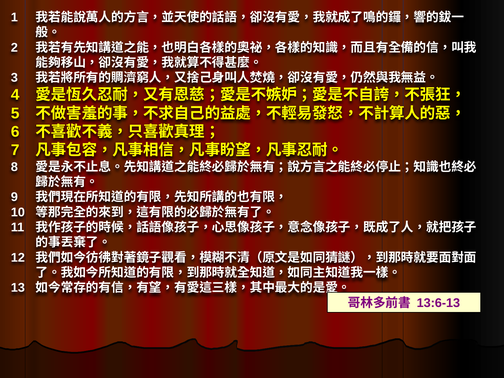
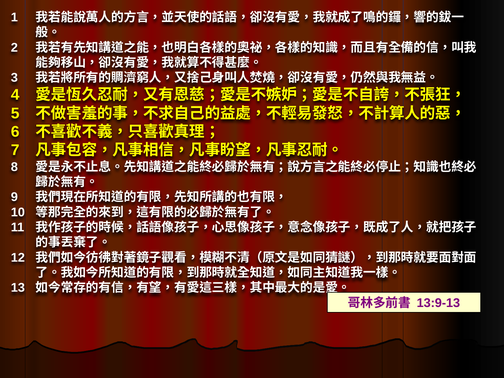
13:6-13: 13:6-13 -> 13:9-13 (438, 303)
